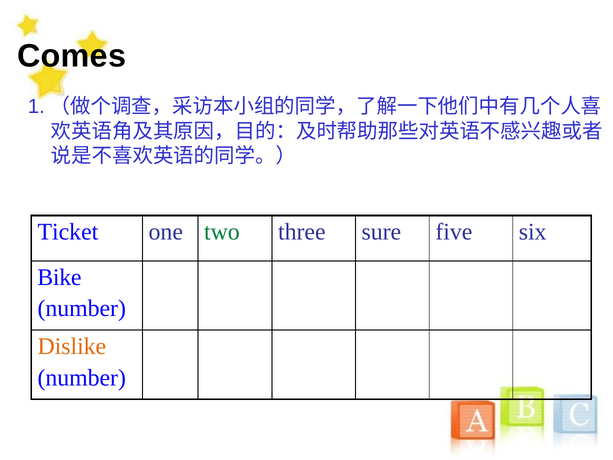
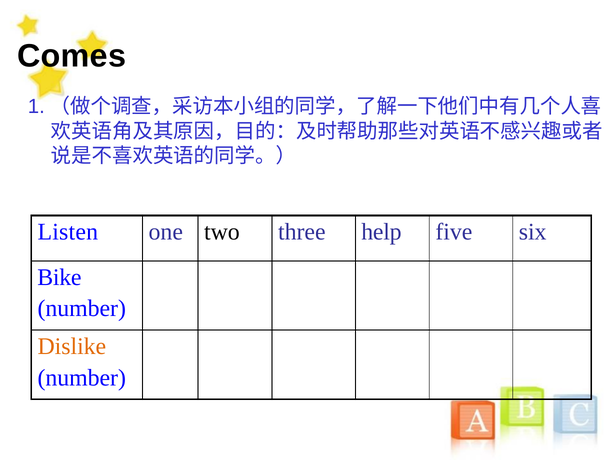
Ticket: Ticket -> Listen (68, 232)
two colour: green -> black (222, 232)
sure: sure -> help (381, 232)
